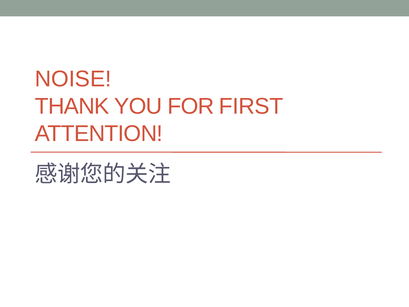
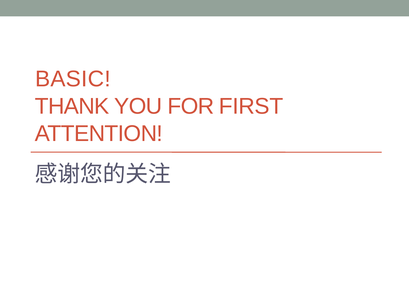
NOISE: NOISE -> BASIC (73, 79)
